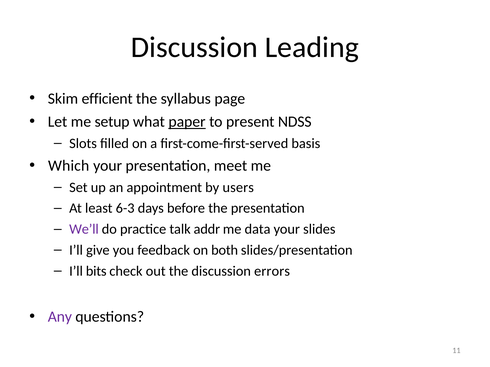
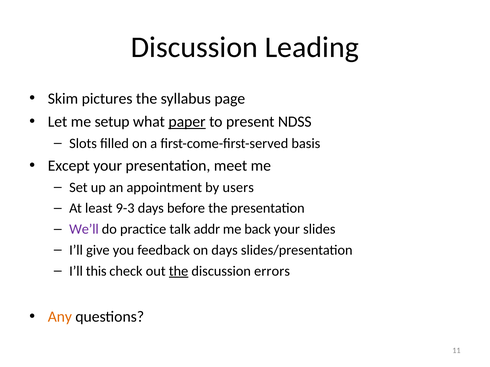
efficient: efficient -> pictures (107, 99)
Which: Which -> Except (69, 166)
6-3: 6-3 -> 9-3 (125, 209)
data: data -> back (258, 230)
on both: both -> days (225, 251)
bits: bits -> this (96, 271)
the underline: none -> present (179, 271)
Any colour: purple -> orange (60, 317)
